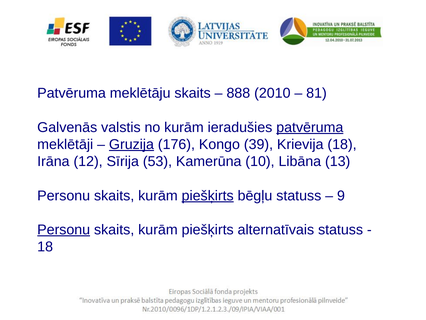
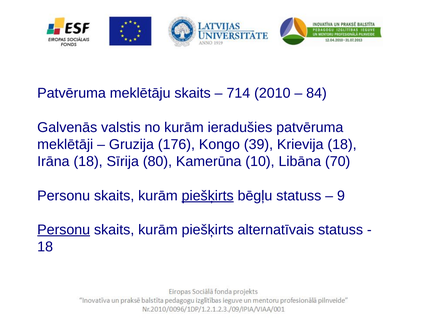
888: 888 -> 714 (238, 93)
81: 81 -> 84 (316, 93)
patvēruma underline: present -> none (310, 127)
Gruzija underline: present -> none (131, 144)
Irāna 12: 12 -> 18 (88, 161)
53: 53 -> 80 (157, 161)
13: 13 -> 70 (338, 161)
